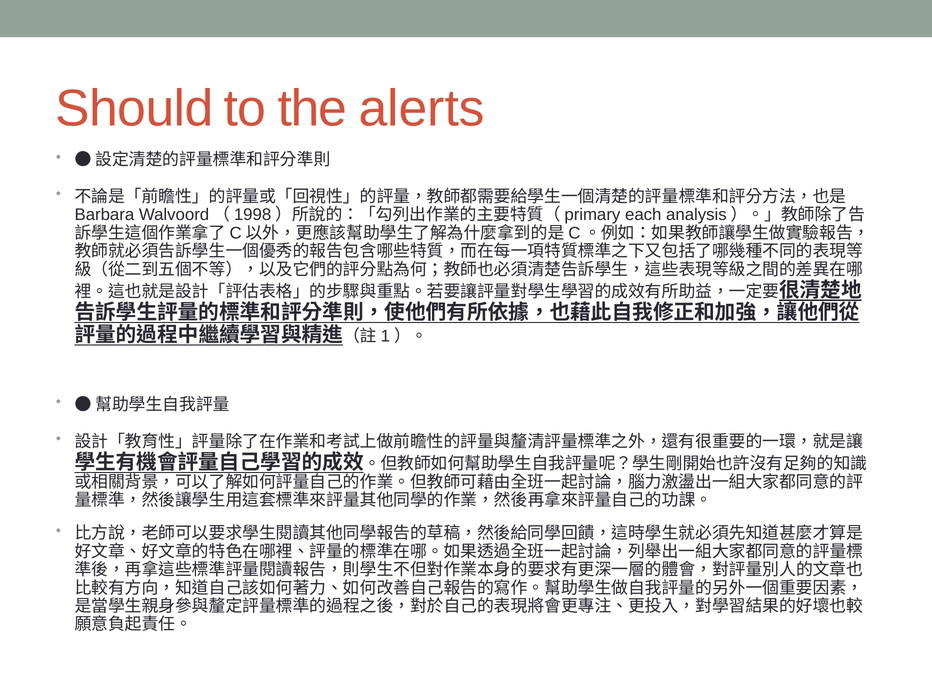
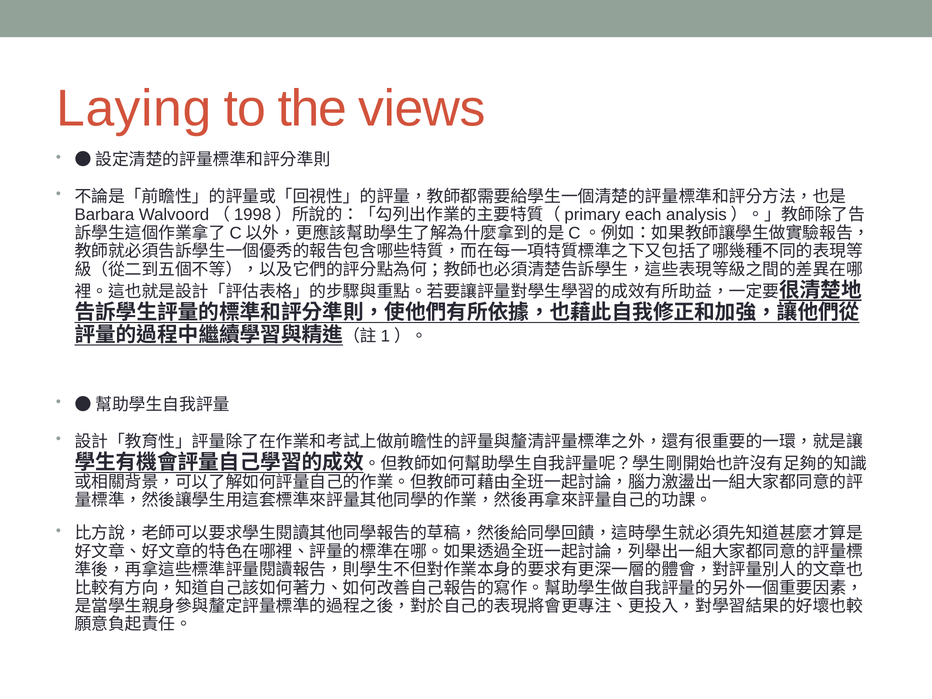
Should: Should -> Laying (134, 108)
alerts: alerts -> views (422, 108)
